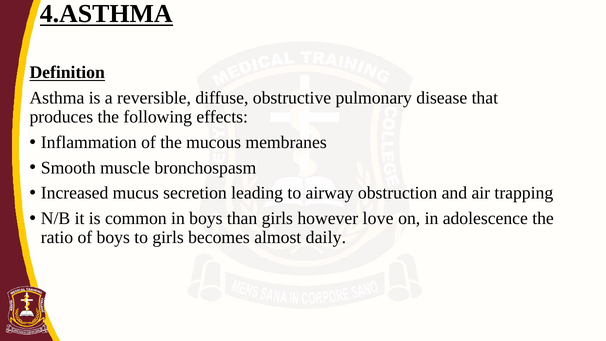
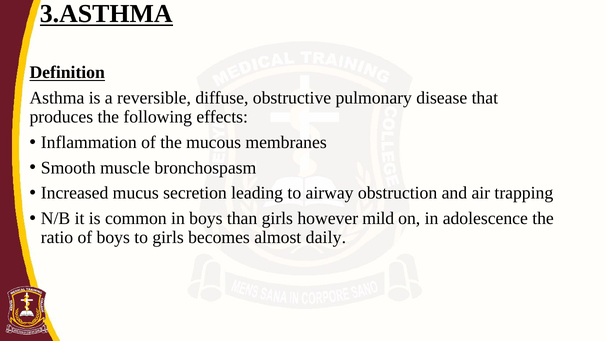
4.ASTHMA: 4.ASTHMA -> 3.ASTHMA (106, 14)
love: love -> mild (378, 218)
